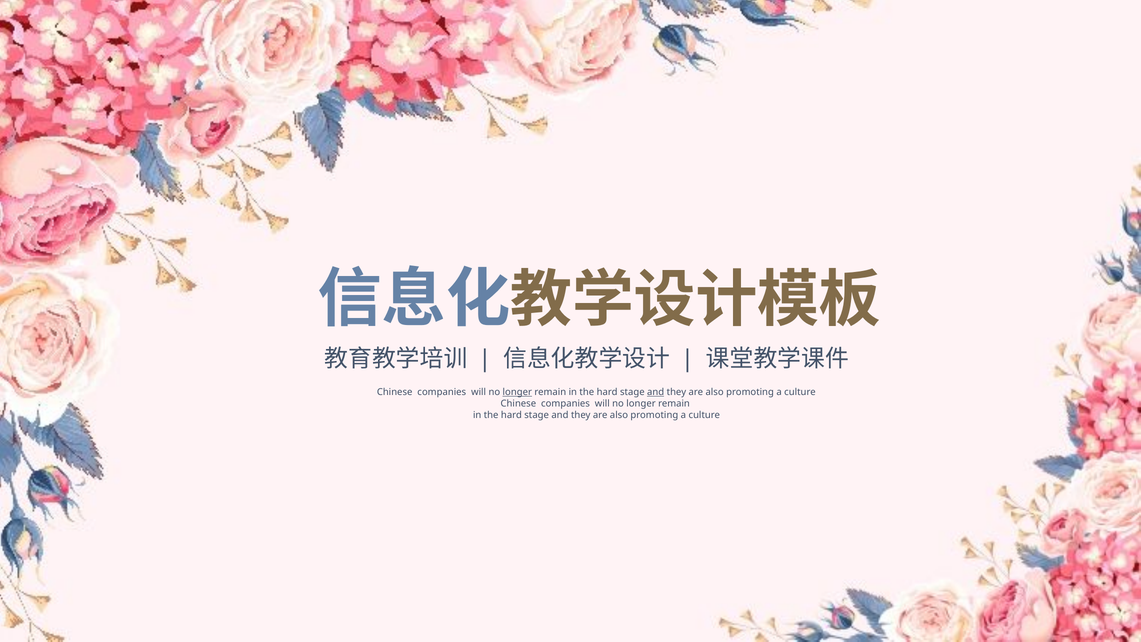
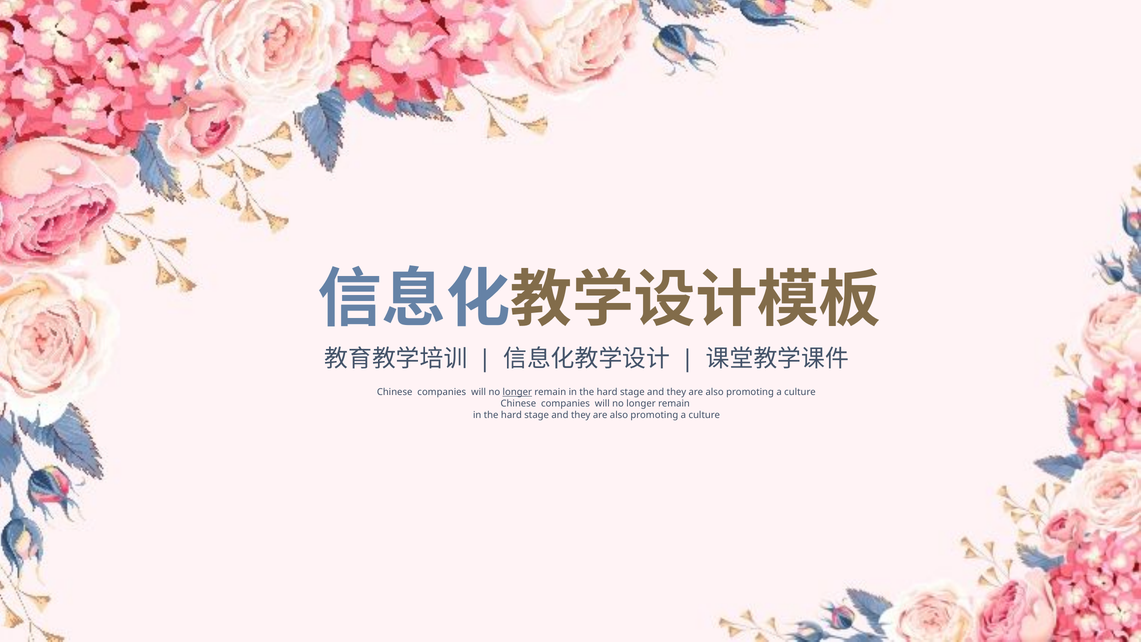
and underline: present -> none (656, 392)
